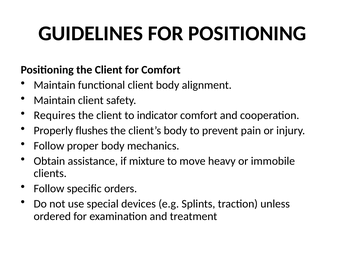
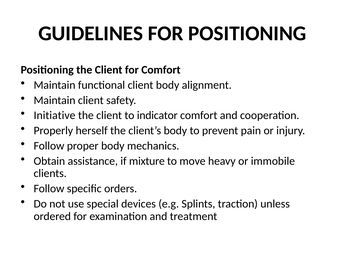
Requires: Requires -> Initiative (55, 115)
flushes: flushes -> herself (92, 130)
